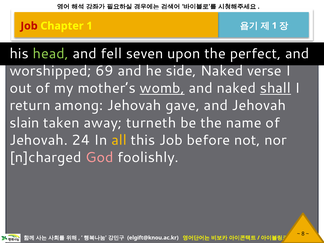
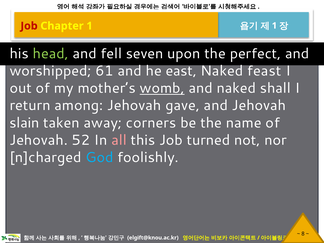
69: 69 -> 61 (104, 71)
side: side -> east (181, 71)
verse: verse -> feast (264, 71)
shall underline: present -> none (275, 88)
turneth: turneth -> corners (151, 123)
24: 24 -> 52 (81, 140)
all colour: yellow -> pink (119, 140)
before: before -> turned (208, 140)
God colour: pink -> light blue (99, 157)
